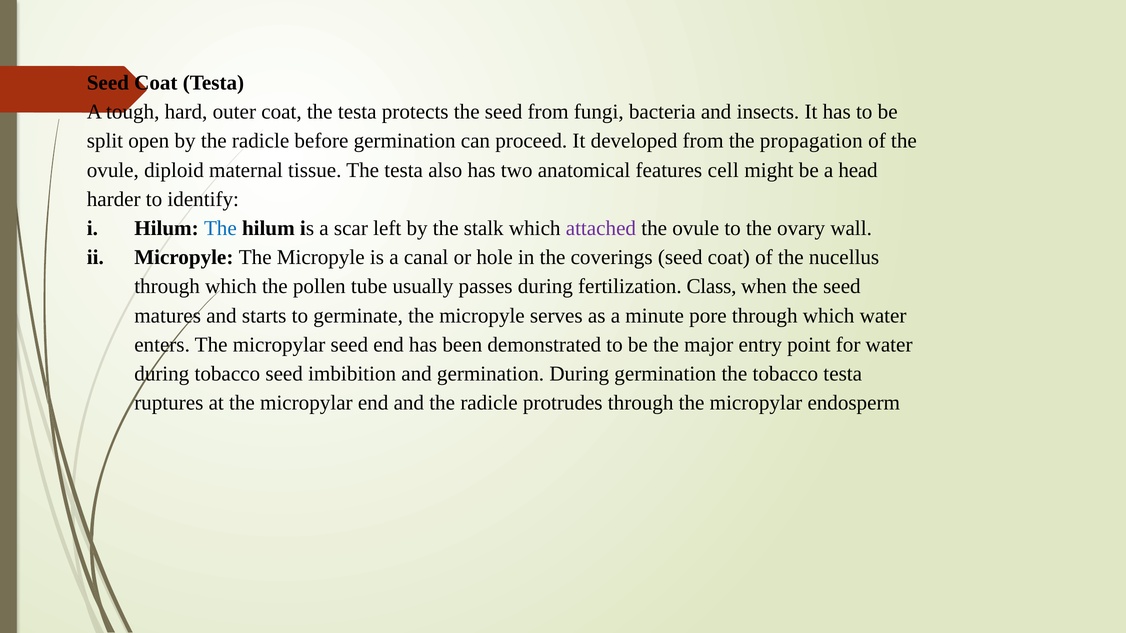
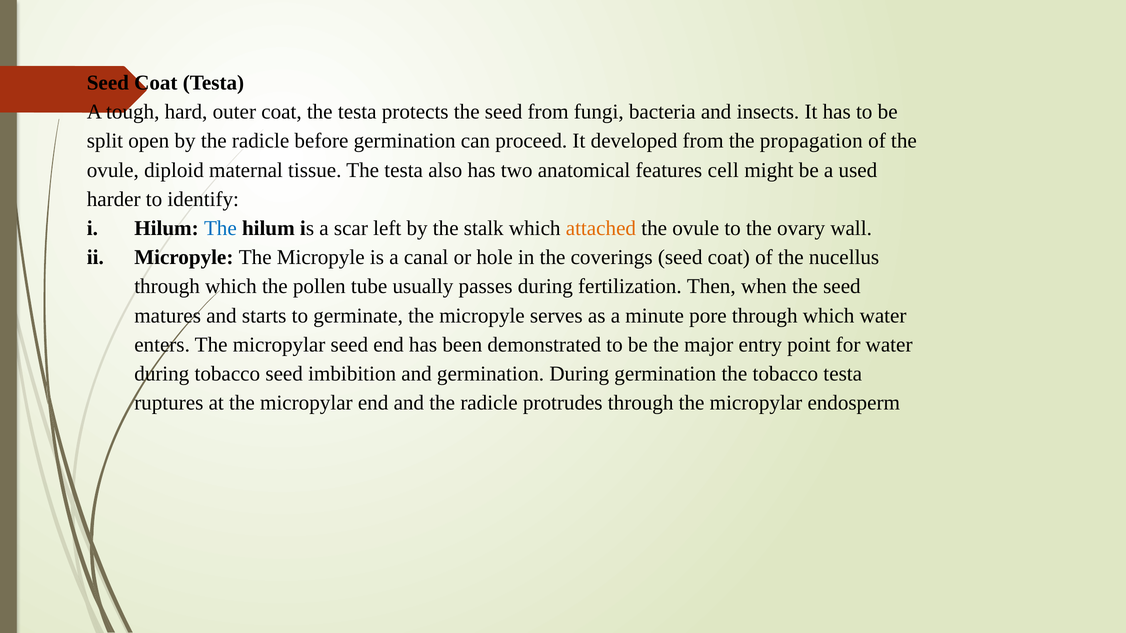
head: head -> used (858, 170)
attached colour: purple -> orange (601, 228)
Class: Class -> Then (711, 287)
